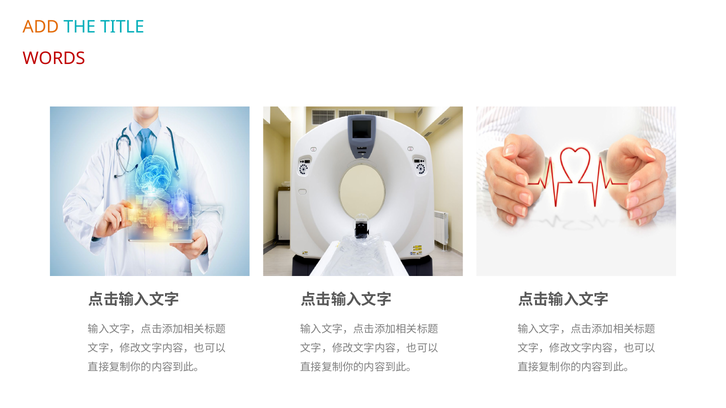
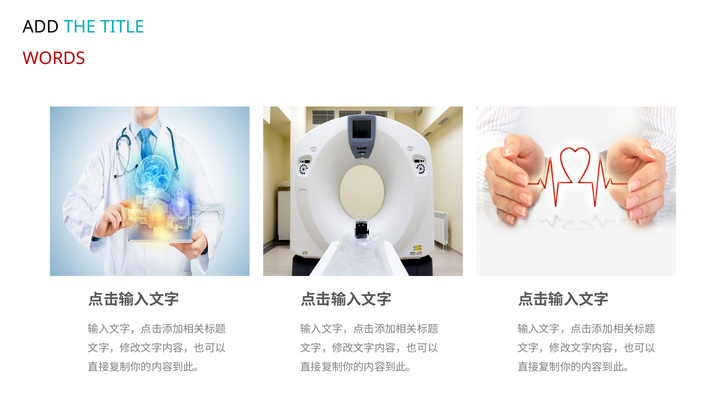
ADD colour: orange -> black (41, 27)
